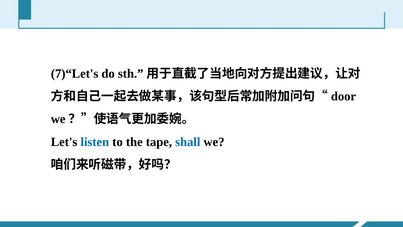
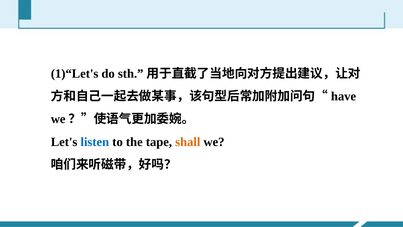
7)“Let's: 7)“Let's -> 1)“Let's (75, 74)
door: door -> have (343, 96)
shall colour: blue -> orange (188, 142)
